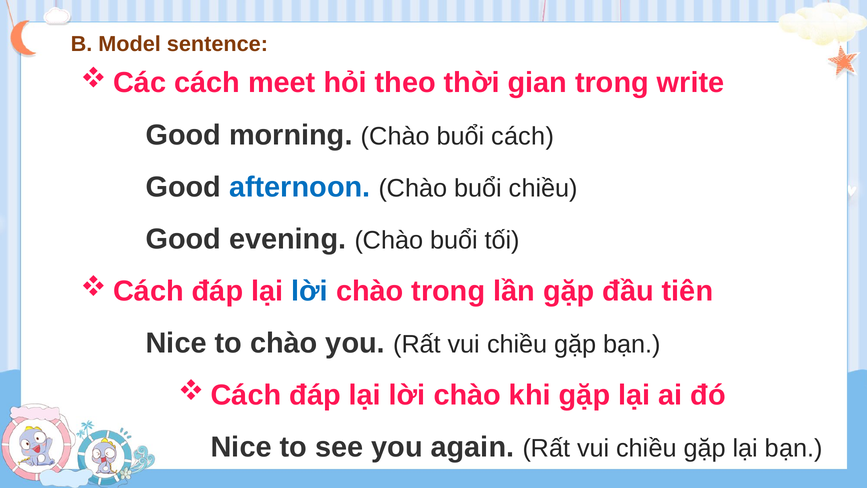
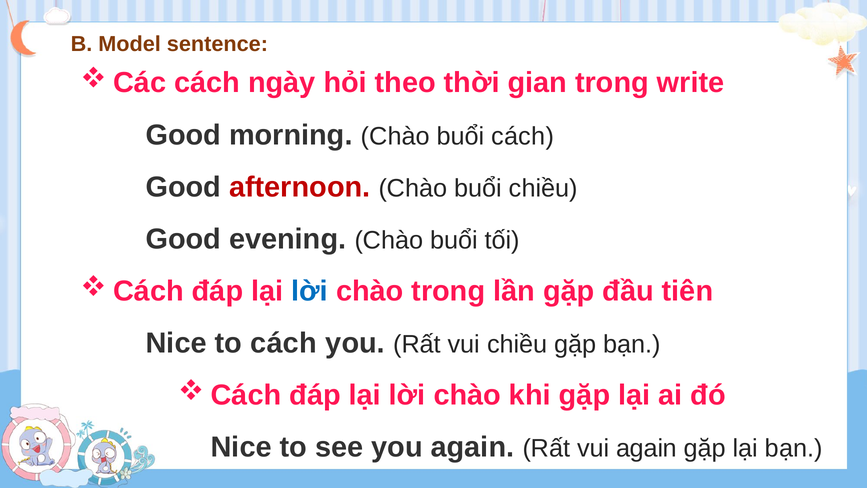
meet: meet -> ngày (282, 83)
afternoon colour: blue -> red (300, 187)
to chào: chào -> cách (284, 343)
again Rất vui chiều: chiều -> again (647, 448)
